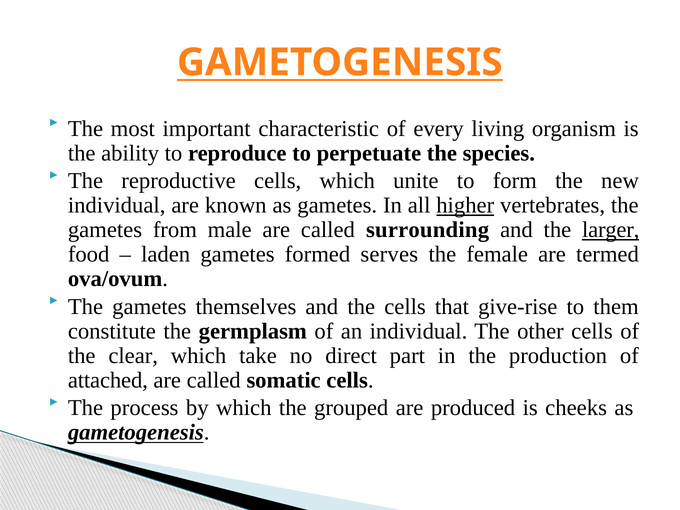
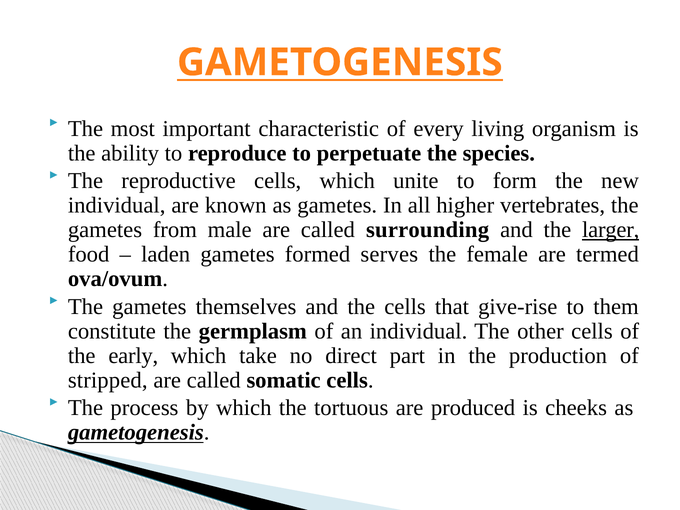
higher underline: present -> none (465, 205)
clear: clear -> early (133, 356)
attached: attached -> stripped (108, 380)
grouped: grouped -> tortuous (351, 408)
